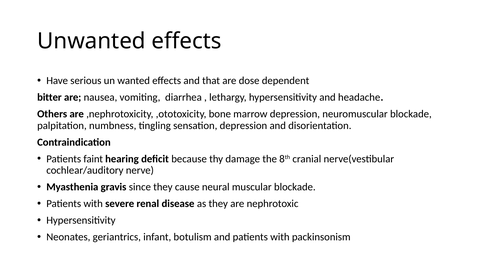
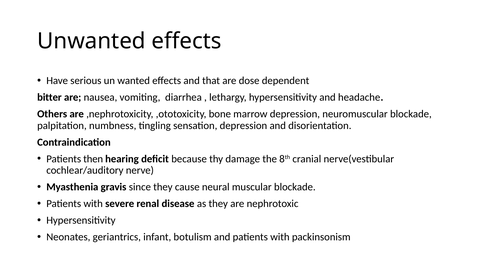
faint: faint -> then (93, 159)
